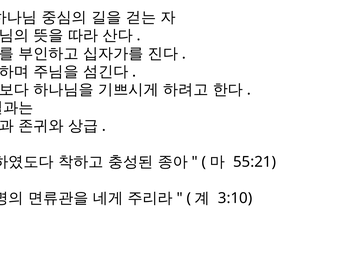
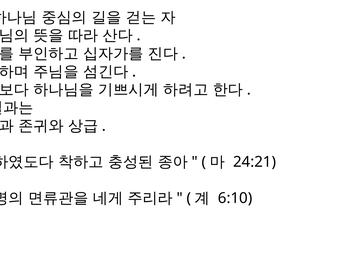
55:21: 55:21 -> 24:21 (255, 162)
3:10: 3:10 -> 6:10 (235, 198)
